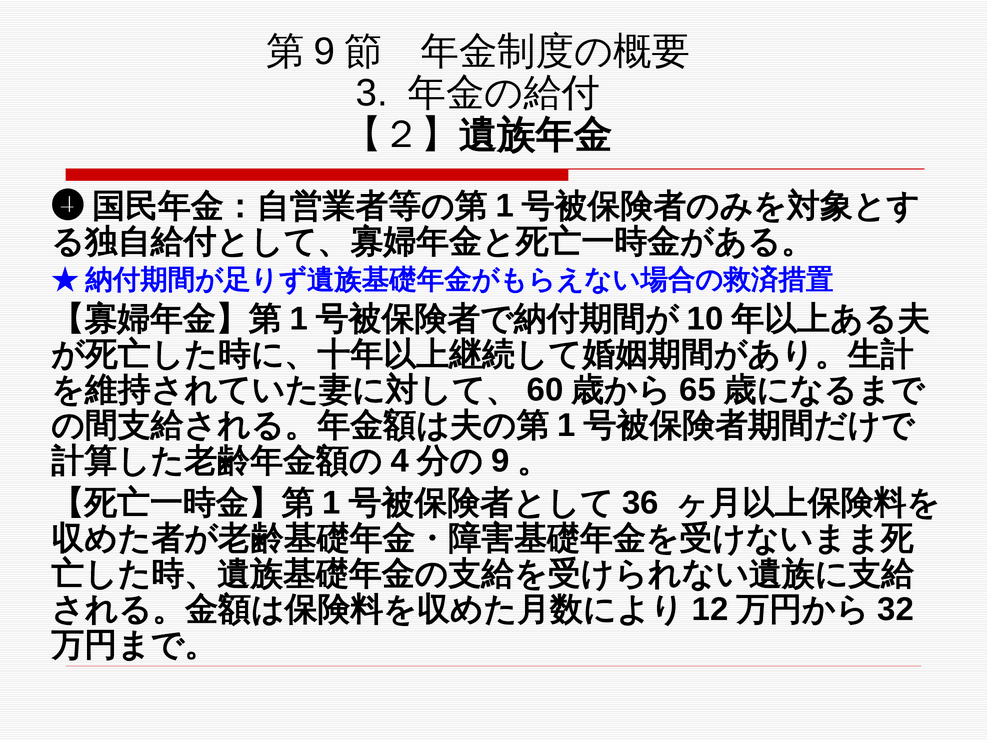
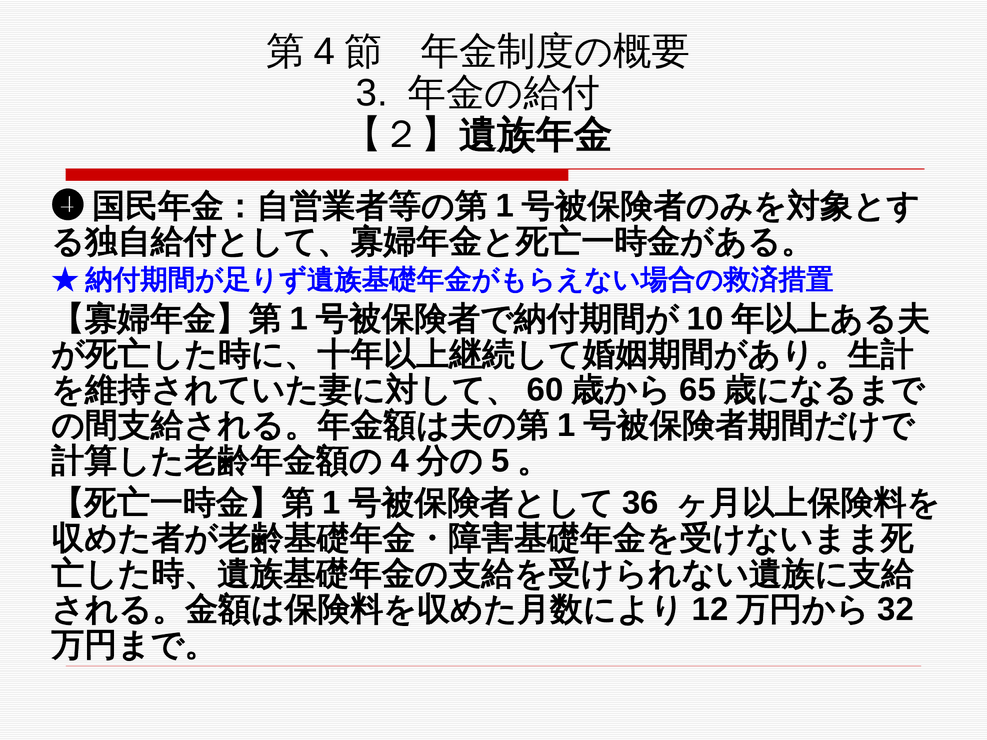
9: 9 -> 4 (324, 52)
9: 9 -> 5 (500, 461)
